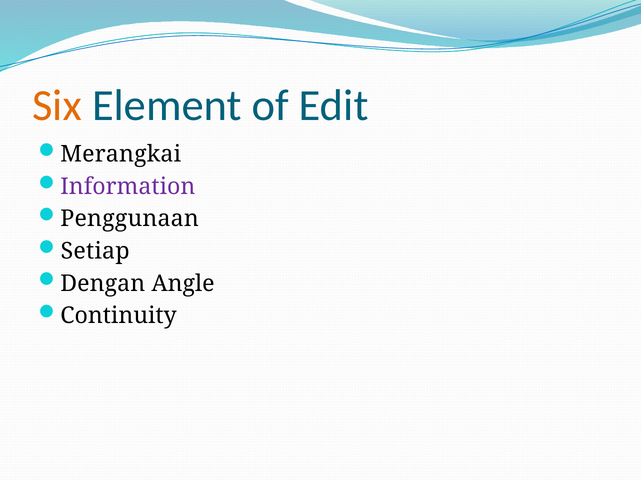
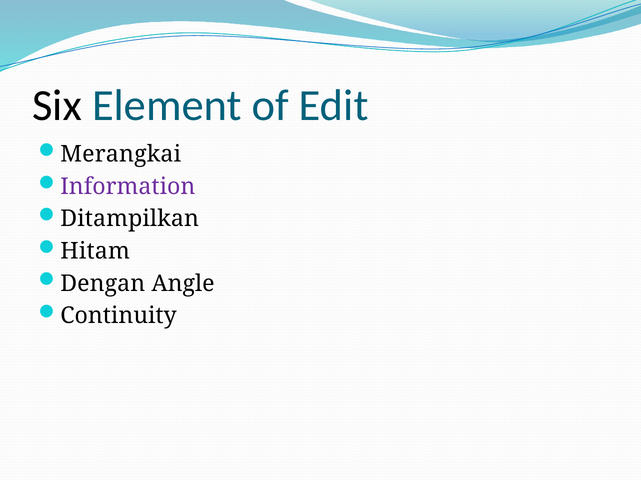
Six colour: orange -> black (57, 106)
Penggunaan: Penggunaan -> Ditampilkan (130, 219)
Setiap: Setiap -> Hitam (95, 251)
